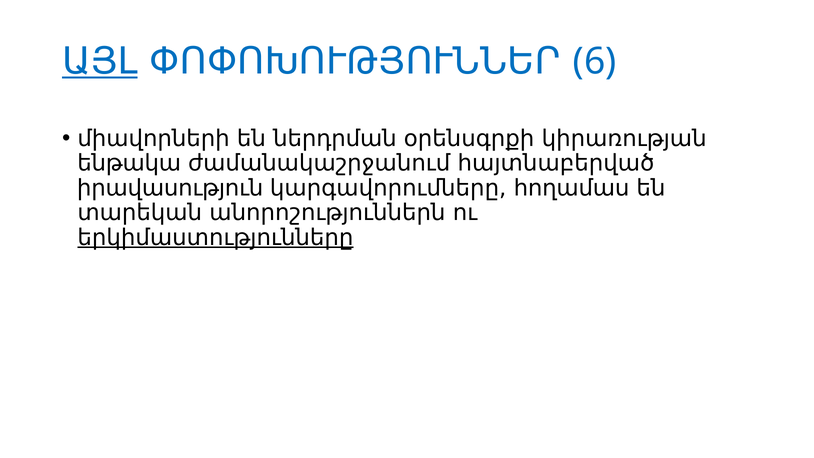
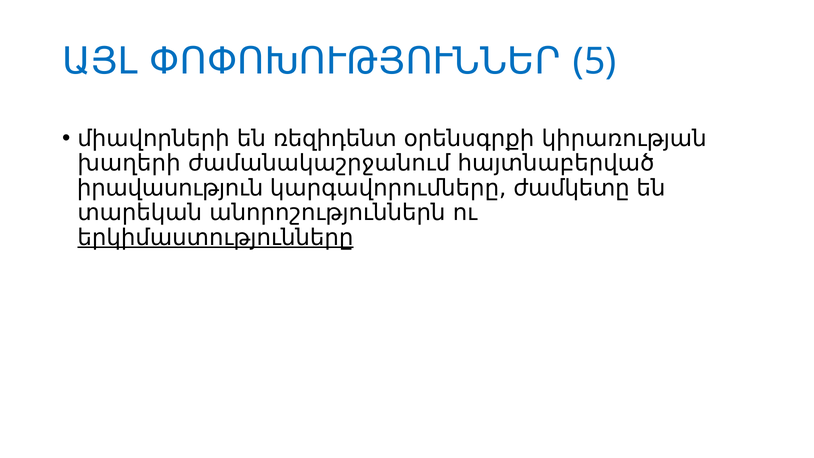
ԱՅԼ underline: present -> none (100, 62)
6: 6 -> 5 (595, 62)
ներդրման: ներդրման -> ռեզիդենտ (335, 138)
ենթակա: ենթակա -> խաղերի (129, 163)
հողամաս: հողամաս -> ժամկետը (572, 188)
